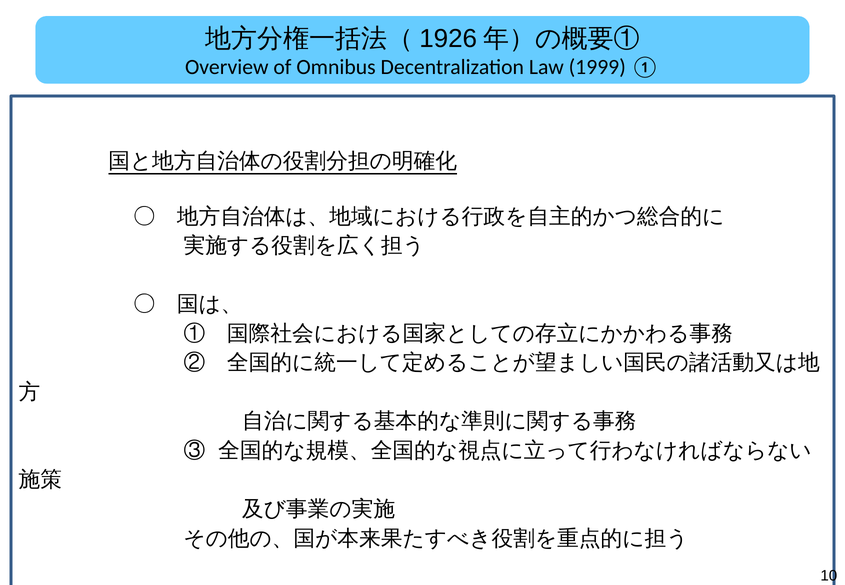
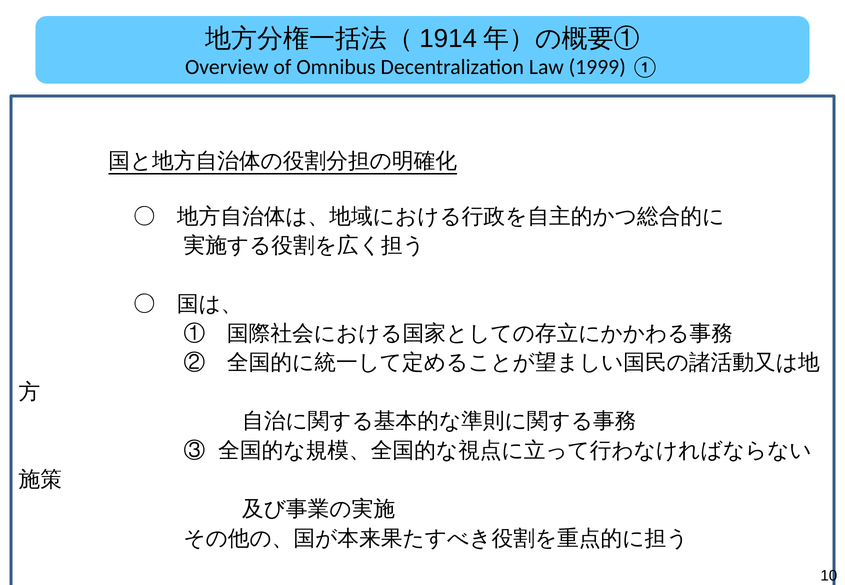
1926: 1926 -> 1914 (448, 39)
